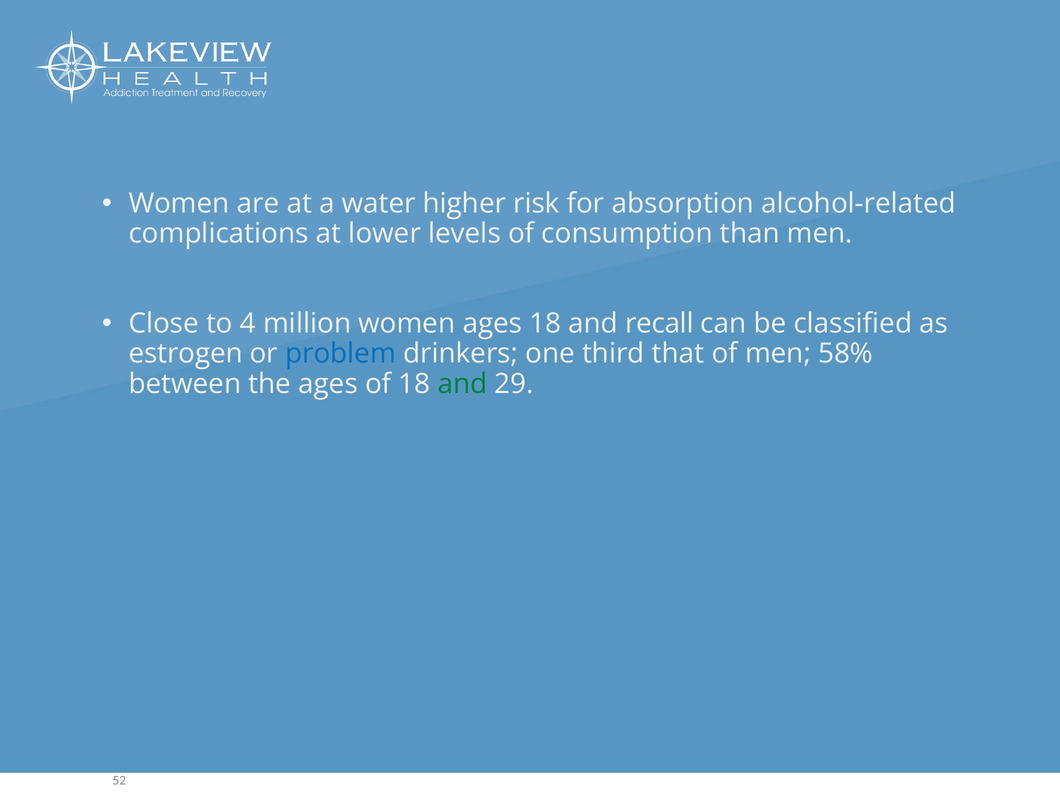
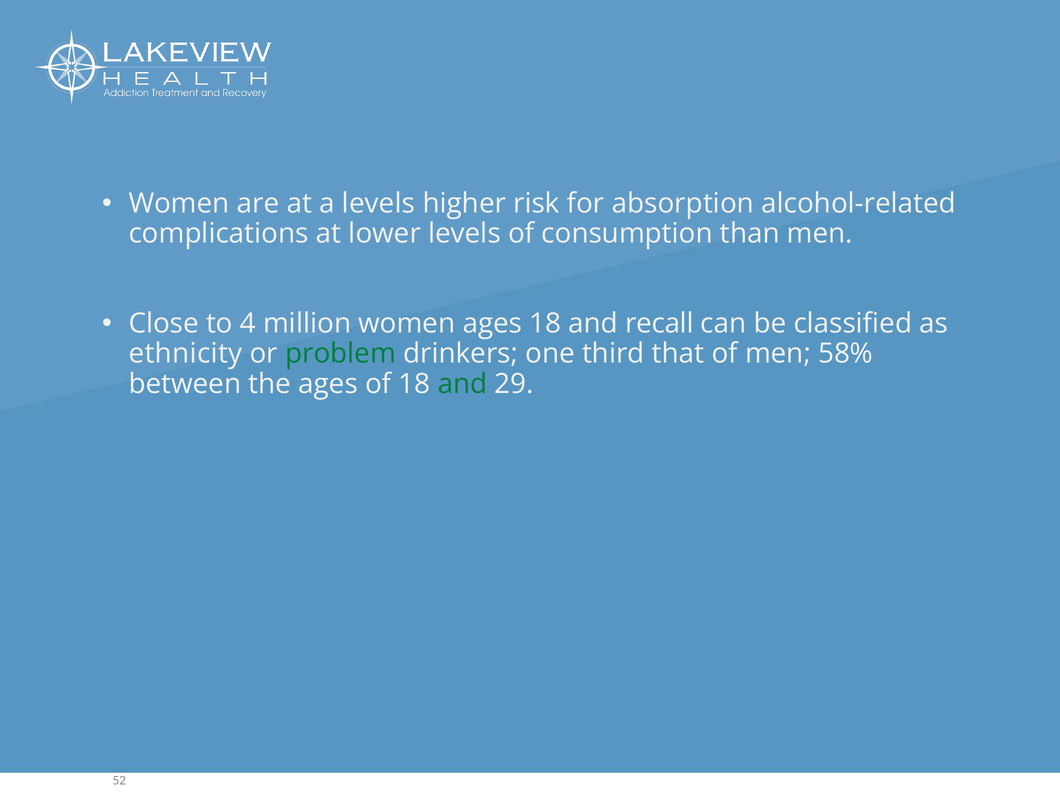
a water: water -> levels (379, 204)
estrogen: estrogen -> ethnicity (185, 354)
problem colour: blue -> green (341, 354)
